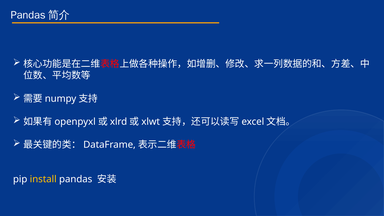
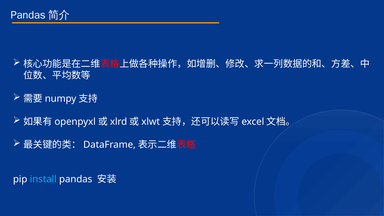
install colour: yellow -> light blue (43, 179)
